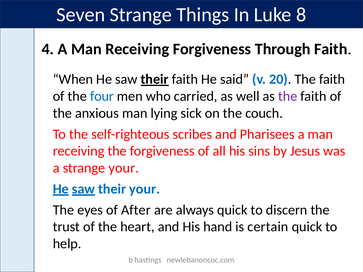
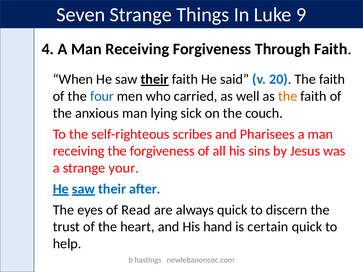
8: 8 -> 9 (301, 15)
the colour: purple -> orange (288, 96)
their your: your -> after (145, 189)
After: After -> Read (136, 210)
